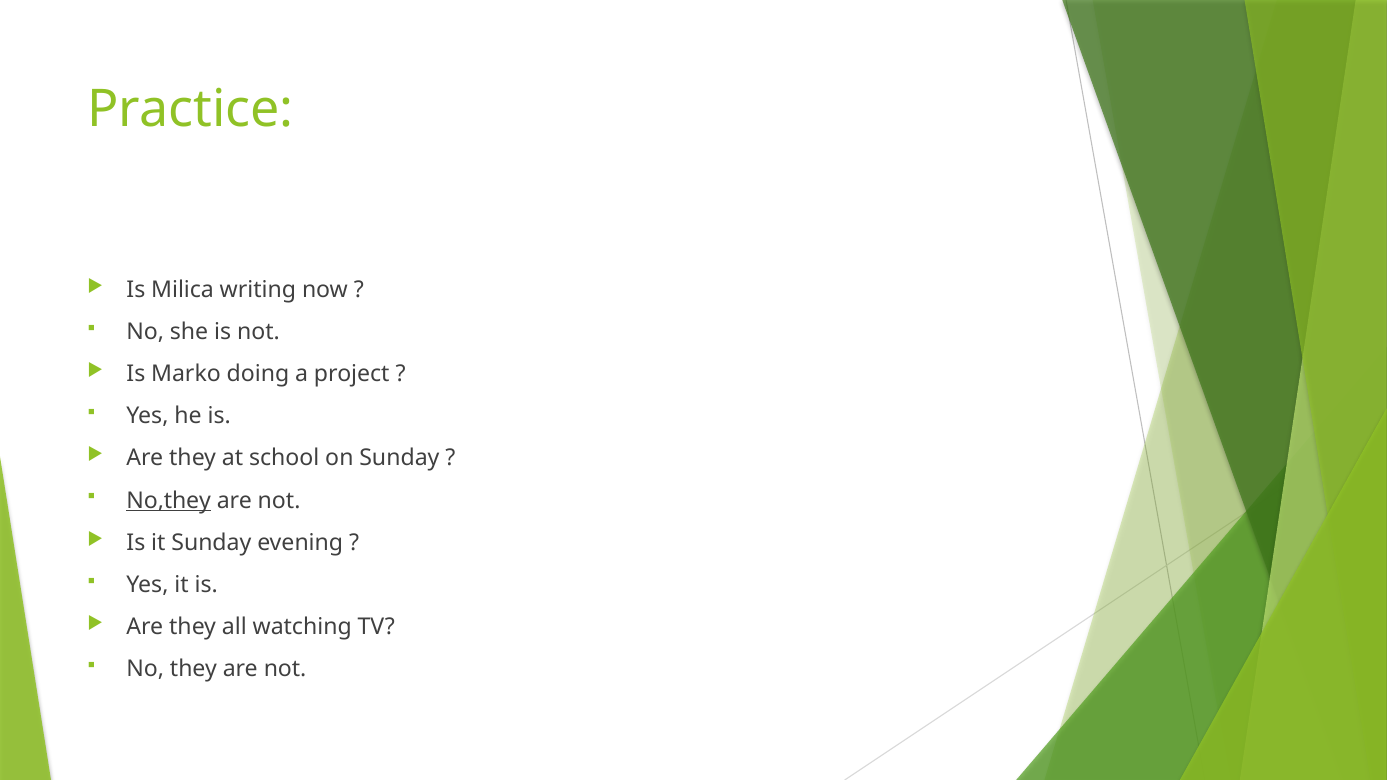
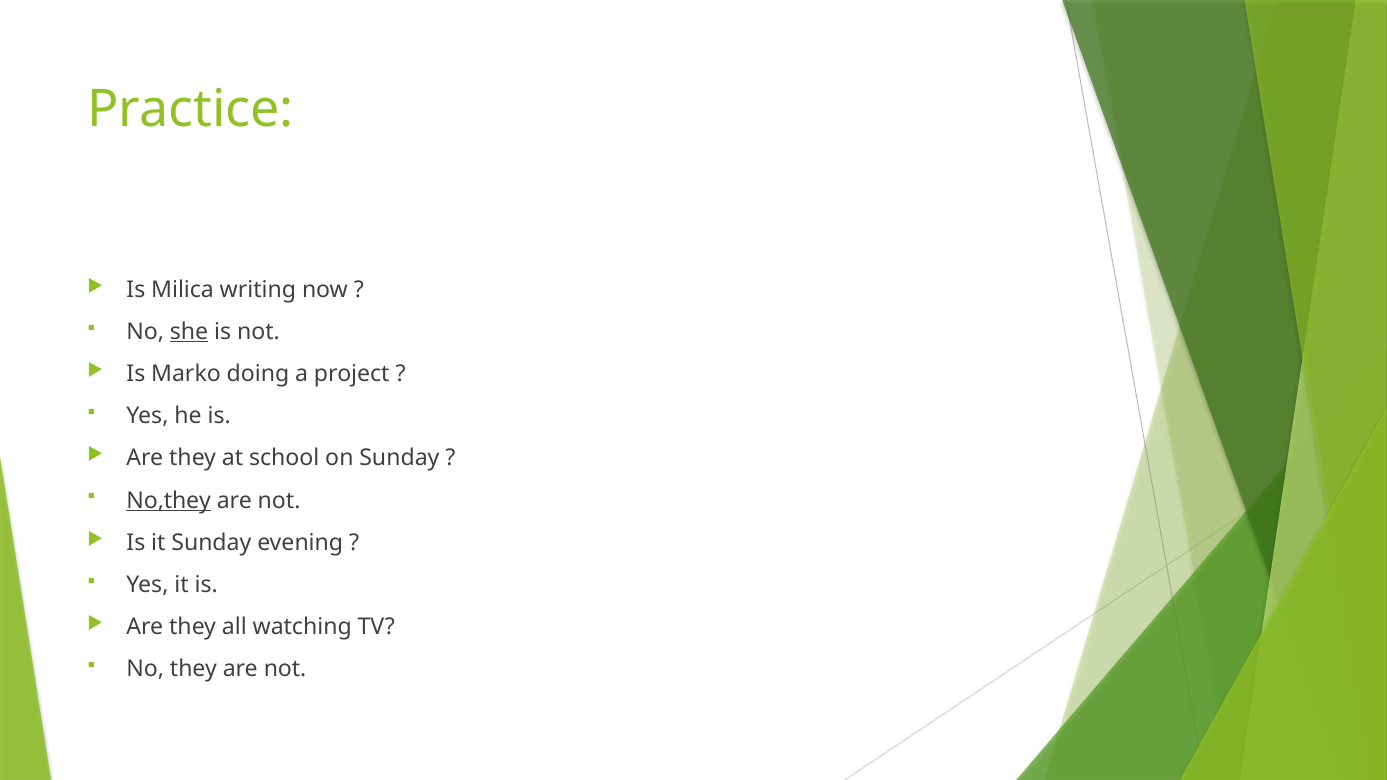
she underline: none -> present (189, 332)
